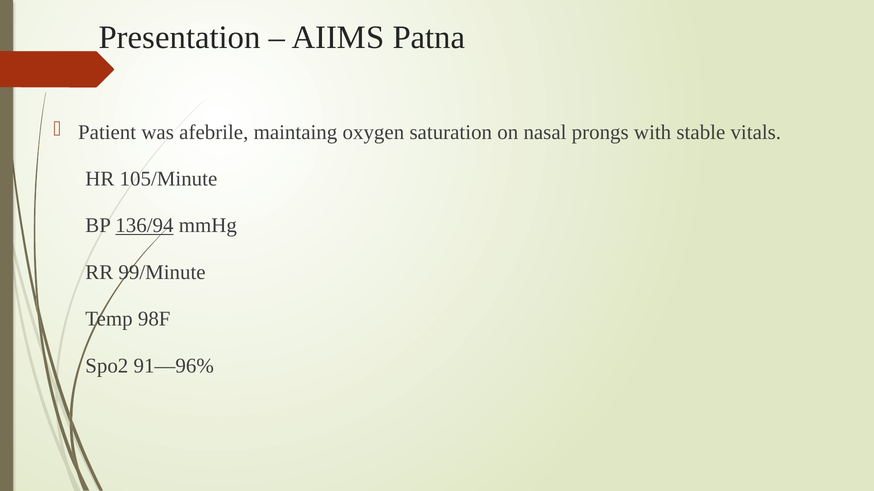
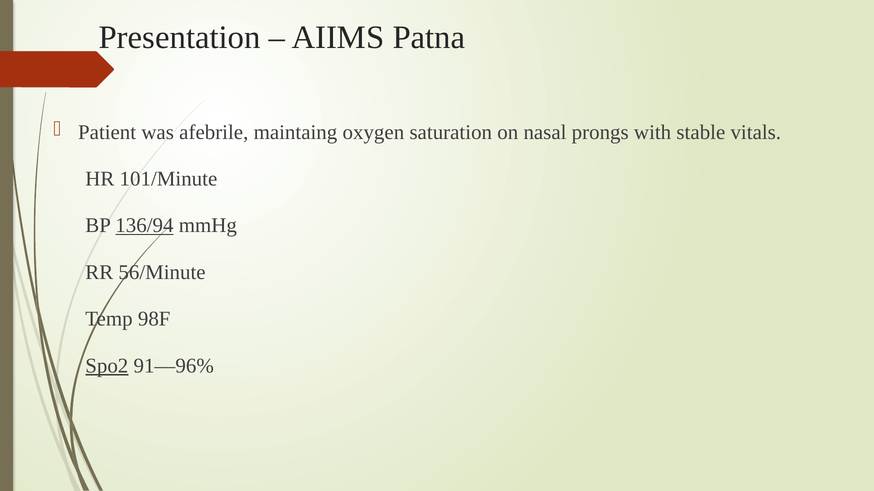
105/Minute: 105/Minute -> 101/Minute (168, 179)
99/Minute: 99/Minute -> 56/Minute (162, 273)
Spo2 underline: none -> present (107, 366)
